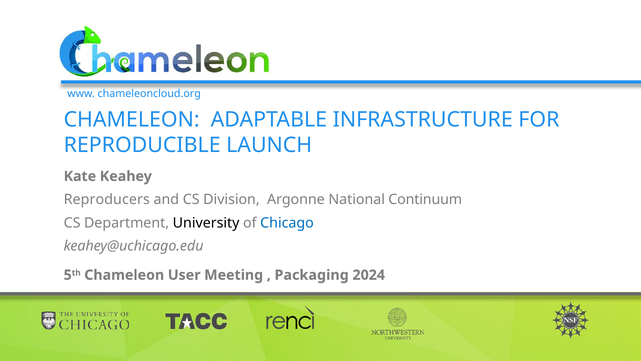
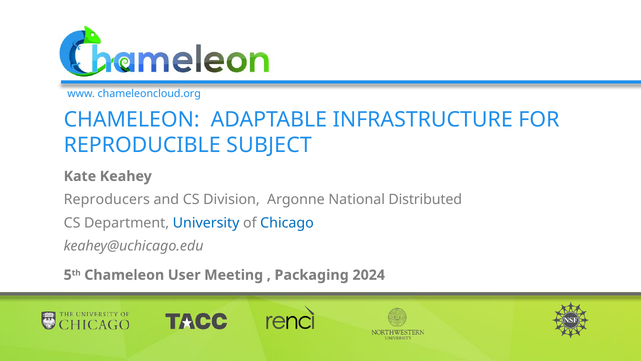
LAUNCH: LAUNCH -> SUBJECT (269, 145)
Continuum: Continuum -> Distributed (425, 199)
University colour: black -> blue (206, 223)
